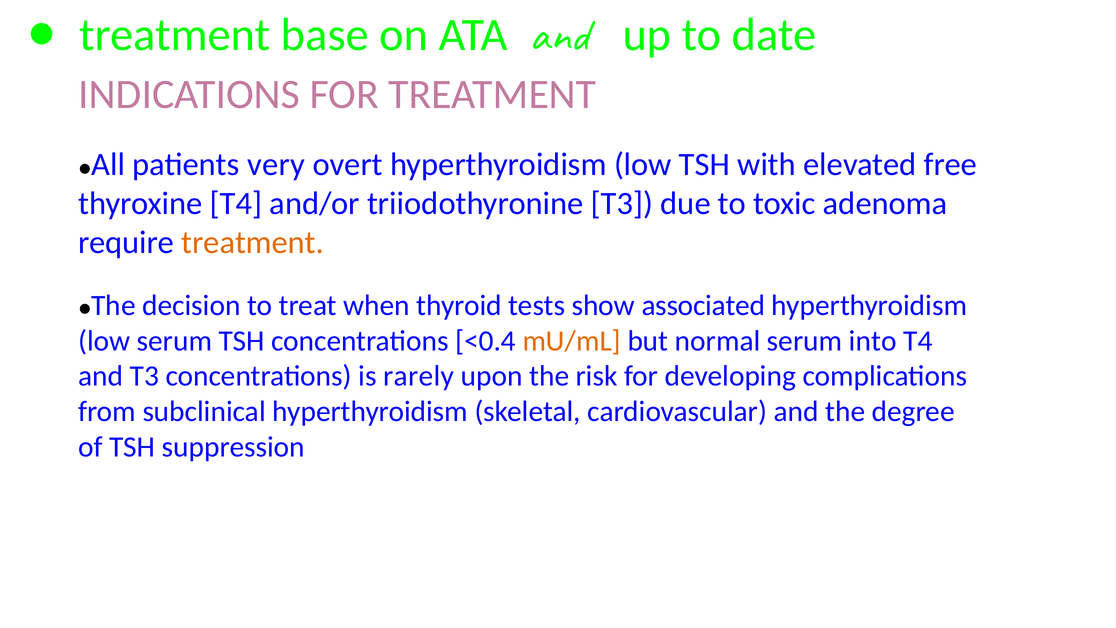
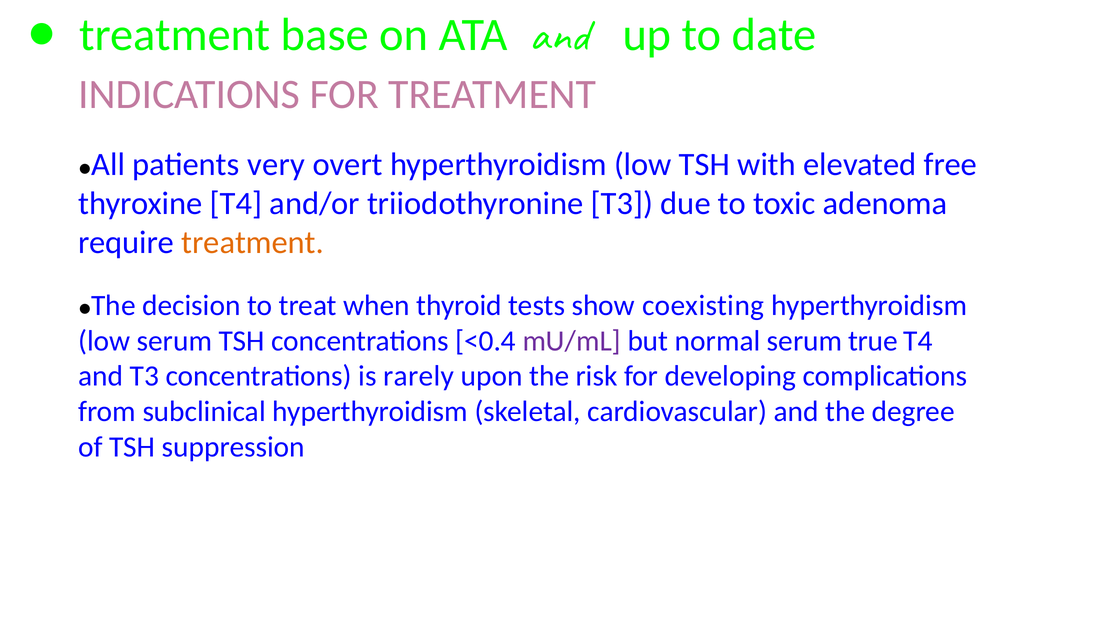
associated: associated -> coexisting (703, 305)
mU/mL colour: orange -> purple (572, 341)
into: into -> true (873, 341)
